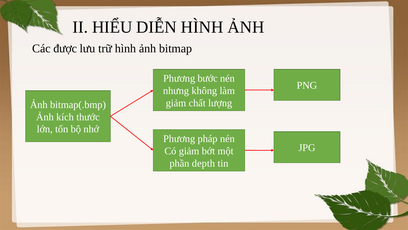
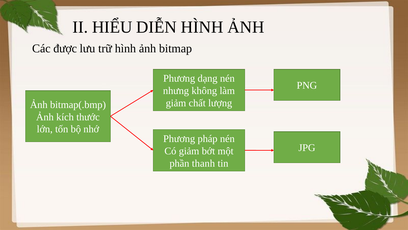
bước: bước -> dạng (208, 78)
depth: depth -> thanh (203, 163)
